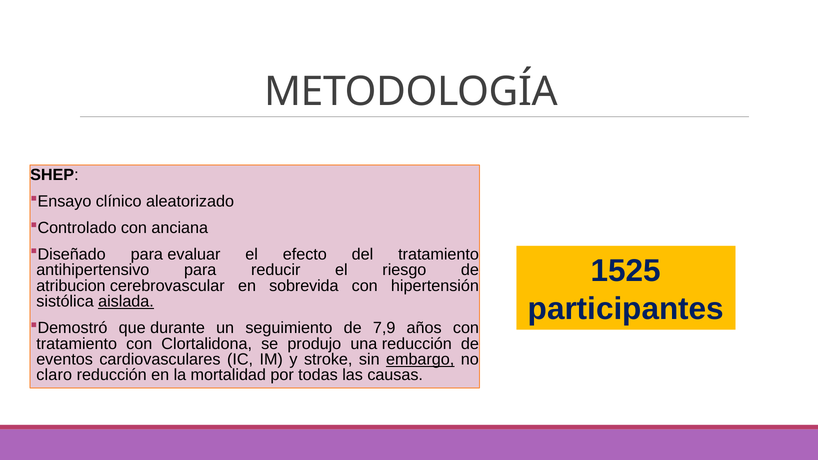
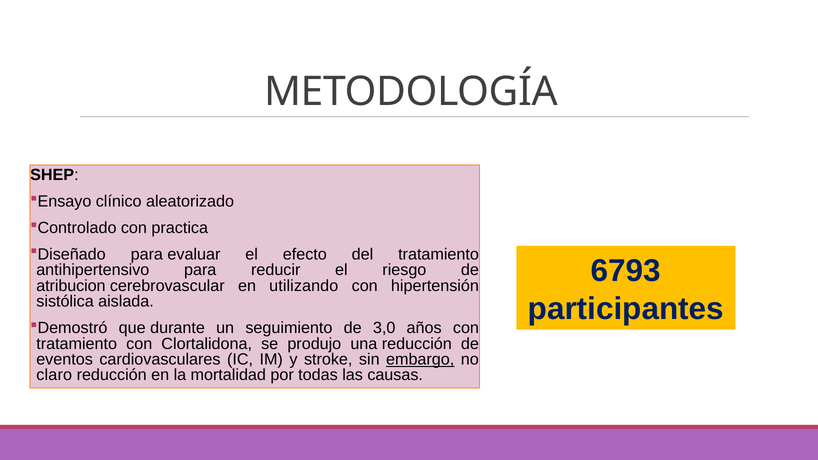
anciana: anciana -> practica (180, 228)
1525: 1525 -> 6793 (626, 271)
sobrevida: sobrevida -> utilizando (304, 286)
aislada underline: present -> none (126, 302)
7,9: 7,9 -> 3,0 (384, 328)
